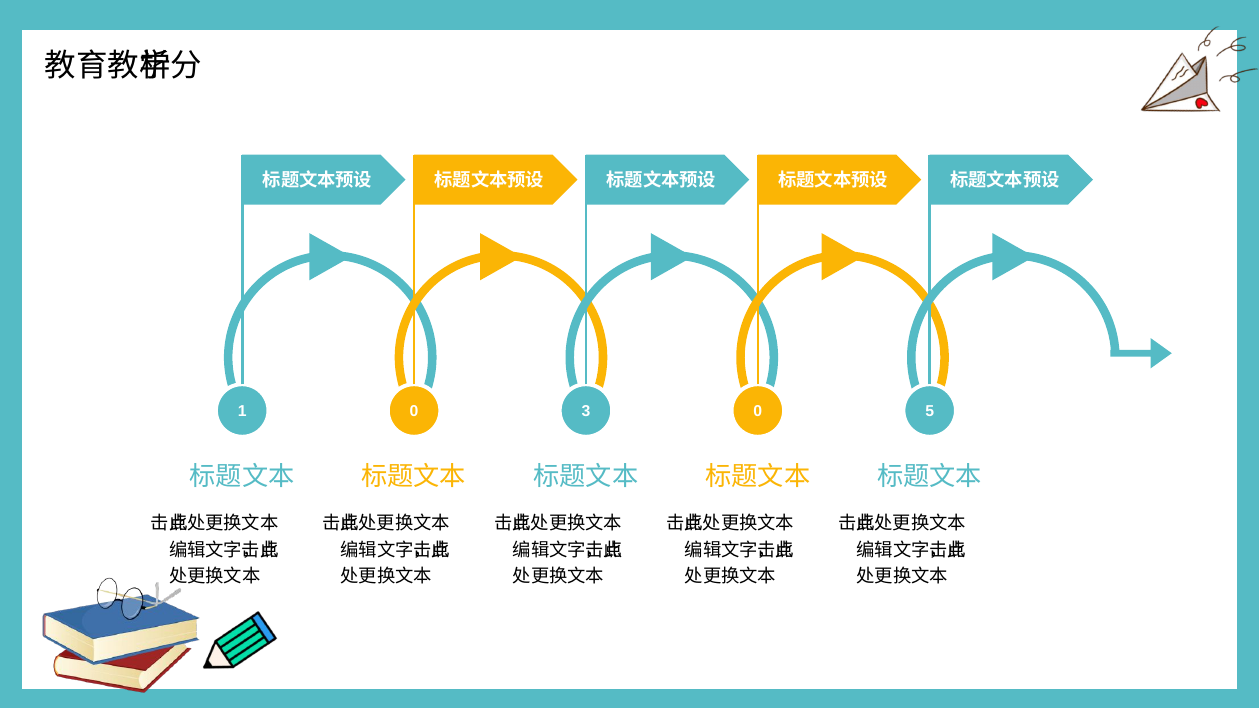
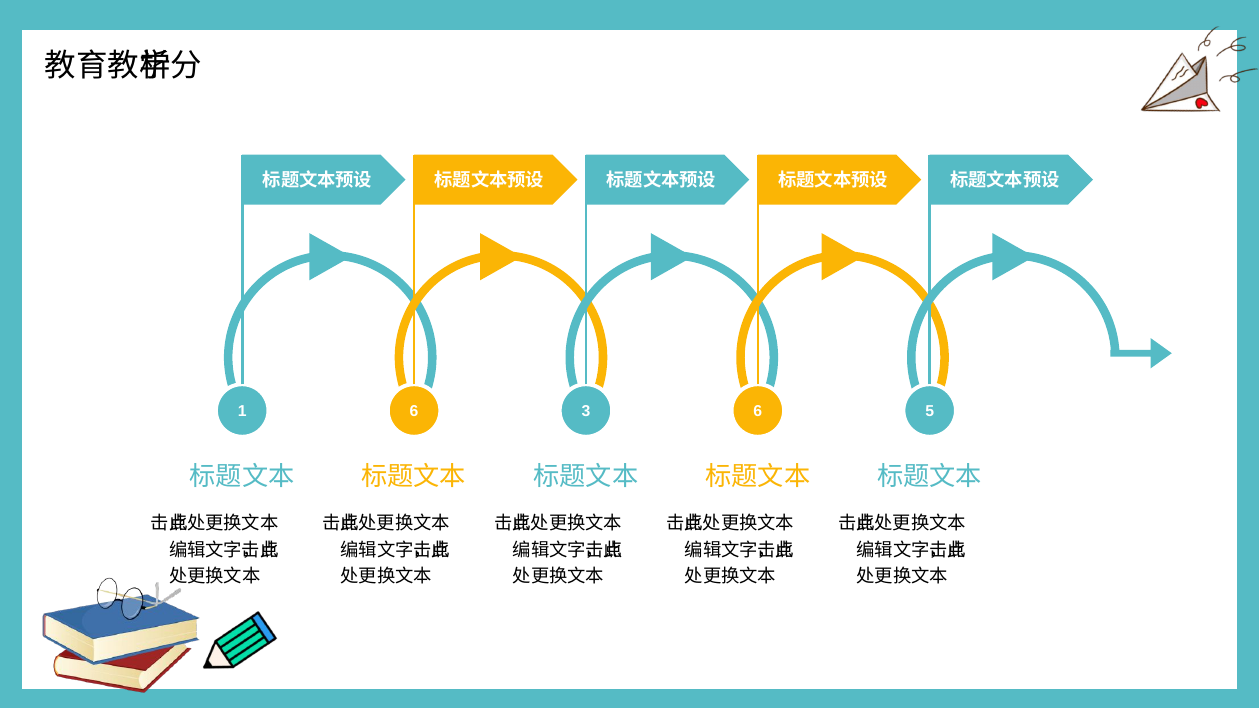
1 0: 0 -> 6 (414, 412)
3 0: 0 -> 6 (758, 412)
